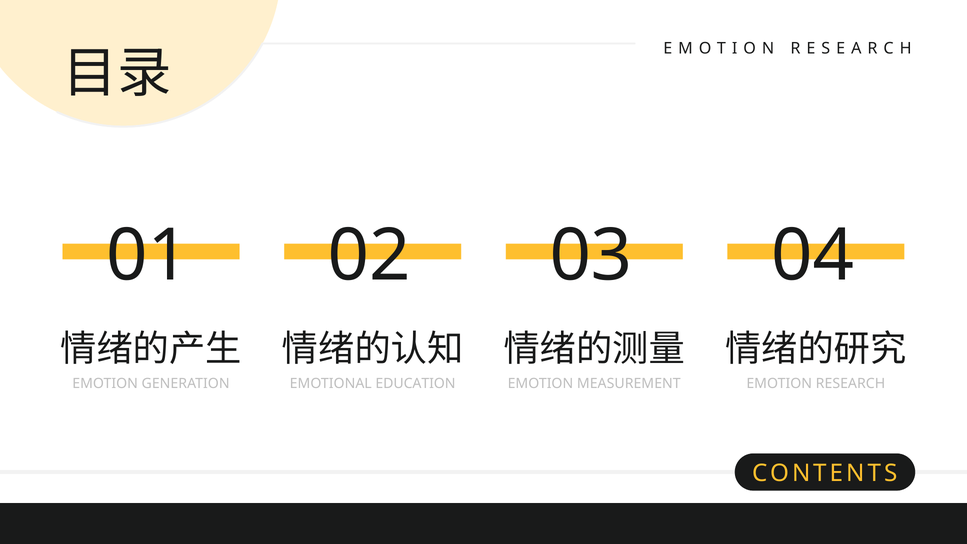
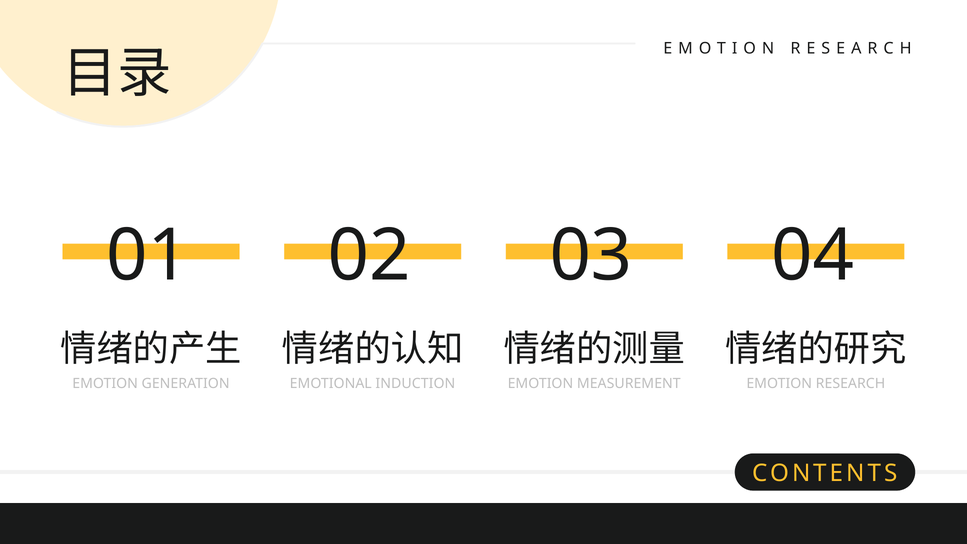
EDUCATION: EDUCATION -> INDUCTION (415, 383)
